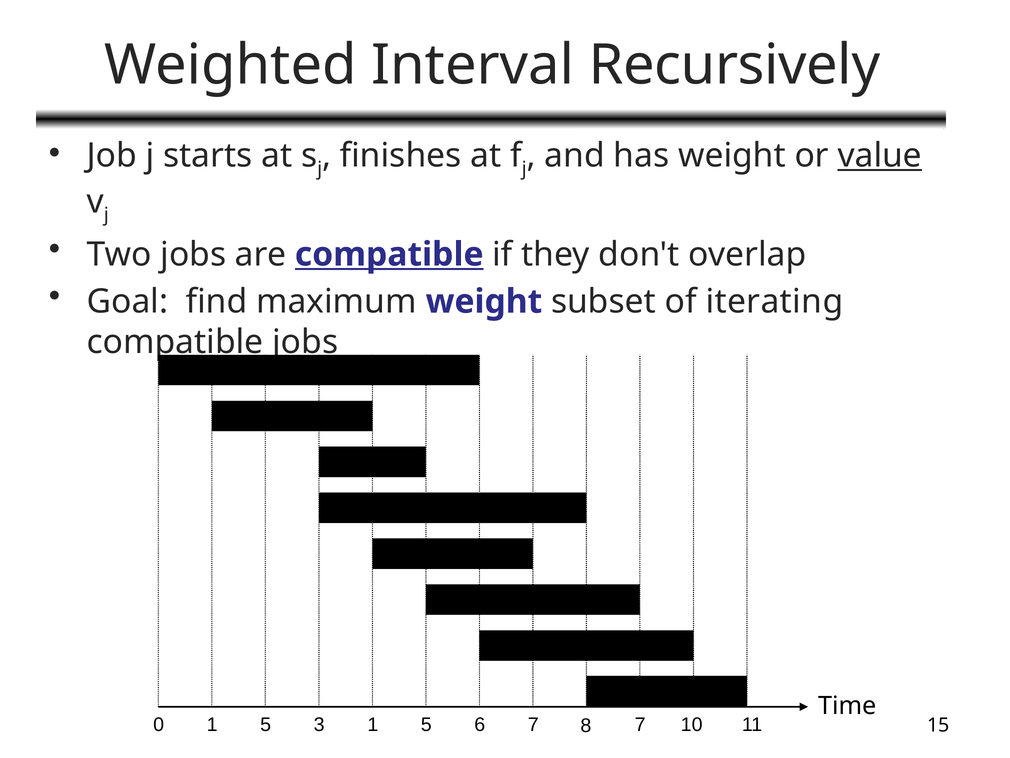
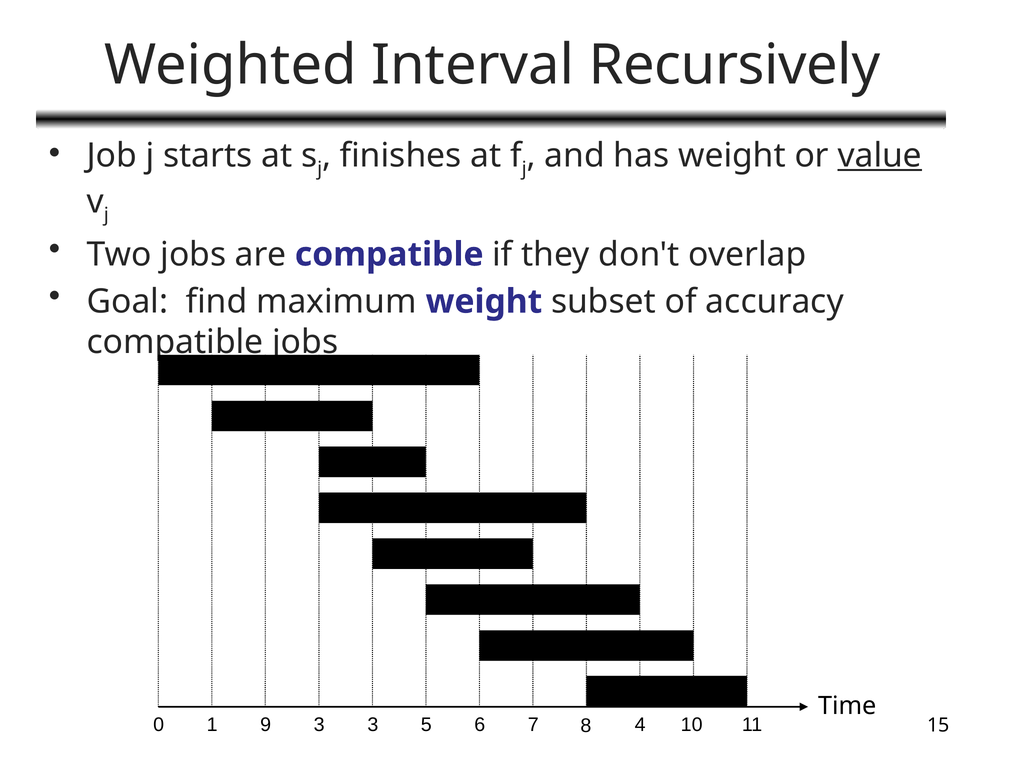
compatible underline: present -> none (389, 254)
iterating: iterating -> accuracy (775, 301)
0 1 5: 5 -> 9 (266, 725)
3 1: 1 -> 3 (373, 725)
7 7: 7 -> 4 (640, 725)
